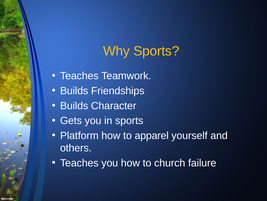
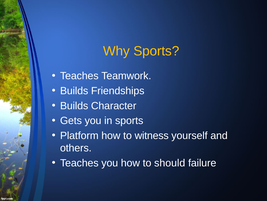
apparel: apparel -> witness (152, 135)
church: church -> should (170, 162)
